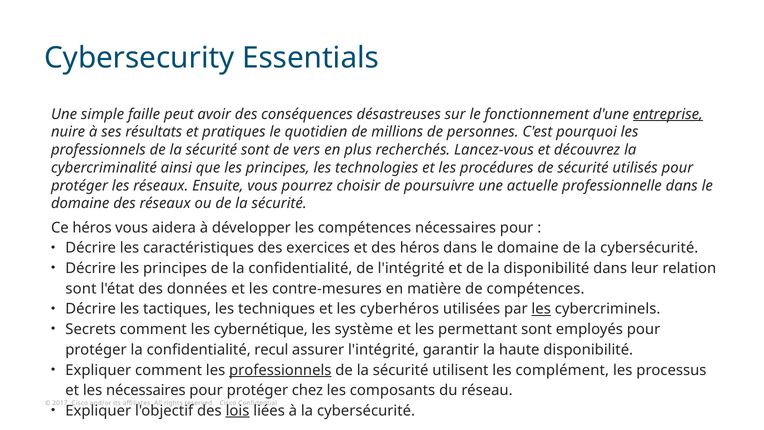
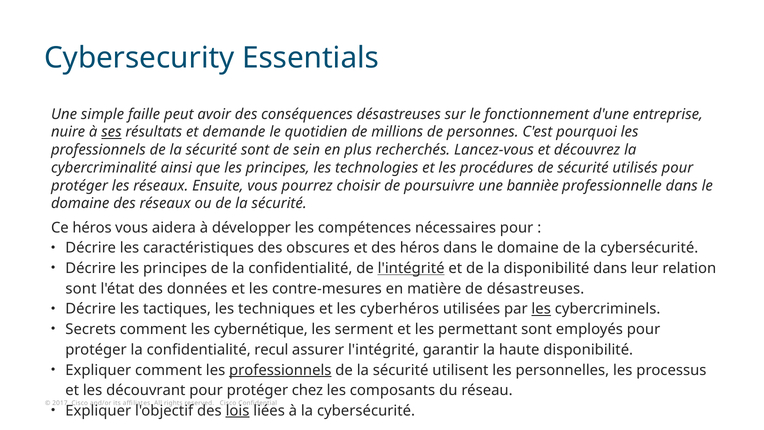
entreprise underline: present -> none (668, 114)
ses underline: none -> present (111, 132)
pratiques: pratiques -> demande (234, 132)
vers: vers -> sein (307, 150)
actuelle: actuelle -> bannièe (533, 186)
exercices: exercices -> obscures (318, 248)
l'intégrité underline: none -> present (411, 268)
de compétences: compétences -> désastreuses (536, 289)
système: système -> serment (364, 329)
complément: complément -> personnelles (562, 370)
les nécessaires: nécessaires -> découvrant (146, 390)
